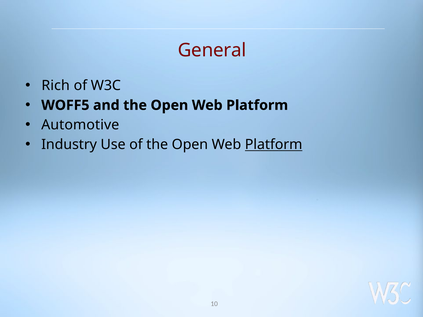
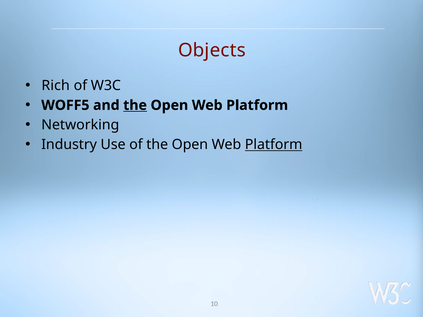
General: General -> Objects (212, 50)
the underline: none -> present (135, 105)
Automotive: Automotive -> Networking (80, 125)
